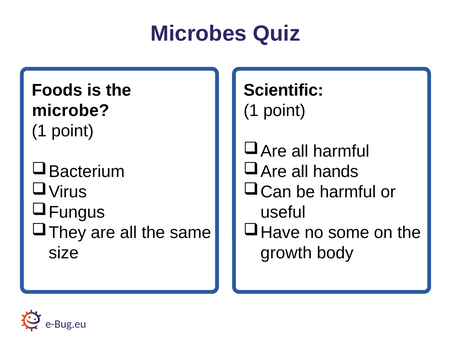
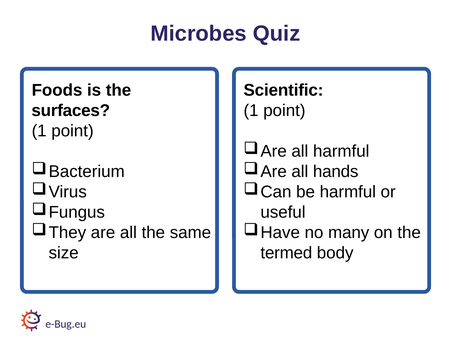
microbe: microbe -> surfaces (71, 110)
some: some -> many (349, 232)
growth: growth -> termed (286, 252)
